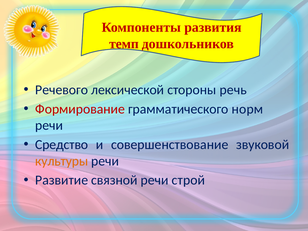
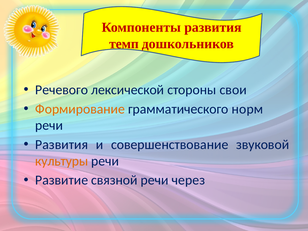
речь: речь -> свои (233, 90)
Формирование colour: red -> orange (80, 109)
Средство: Средство -> Развития (62, 145)
строй: строй -> через (188, 180)
